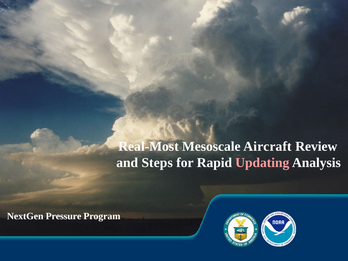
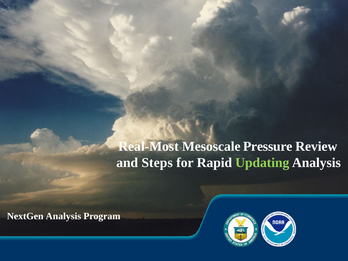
Aircraft: Aircraft -> Pressure (268, 147)
Updating colour: pink -> light green (262, 163)
NextGen Pressure: Pressure -> Analysis (63, 216)
